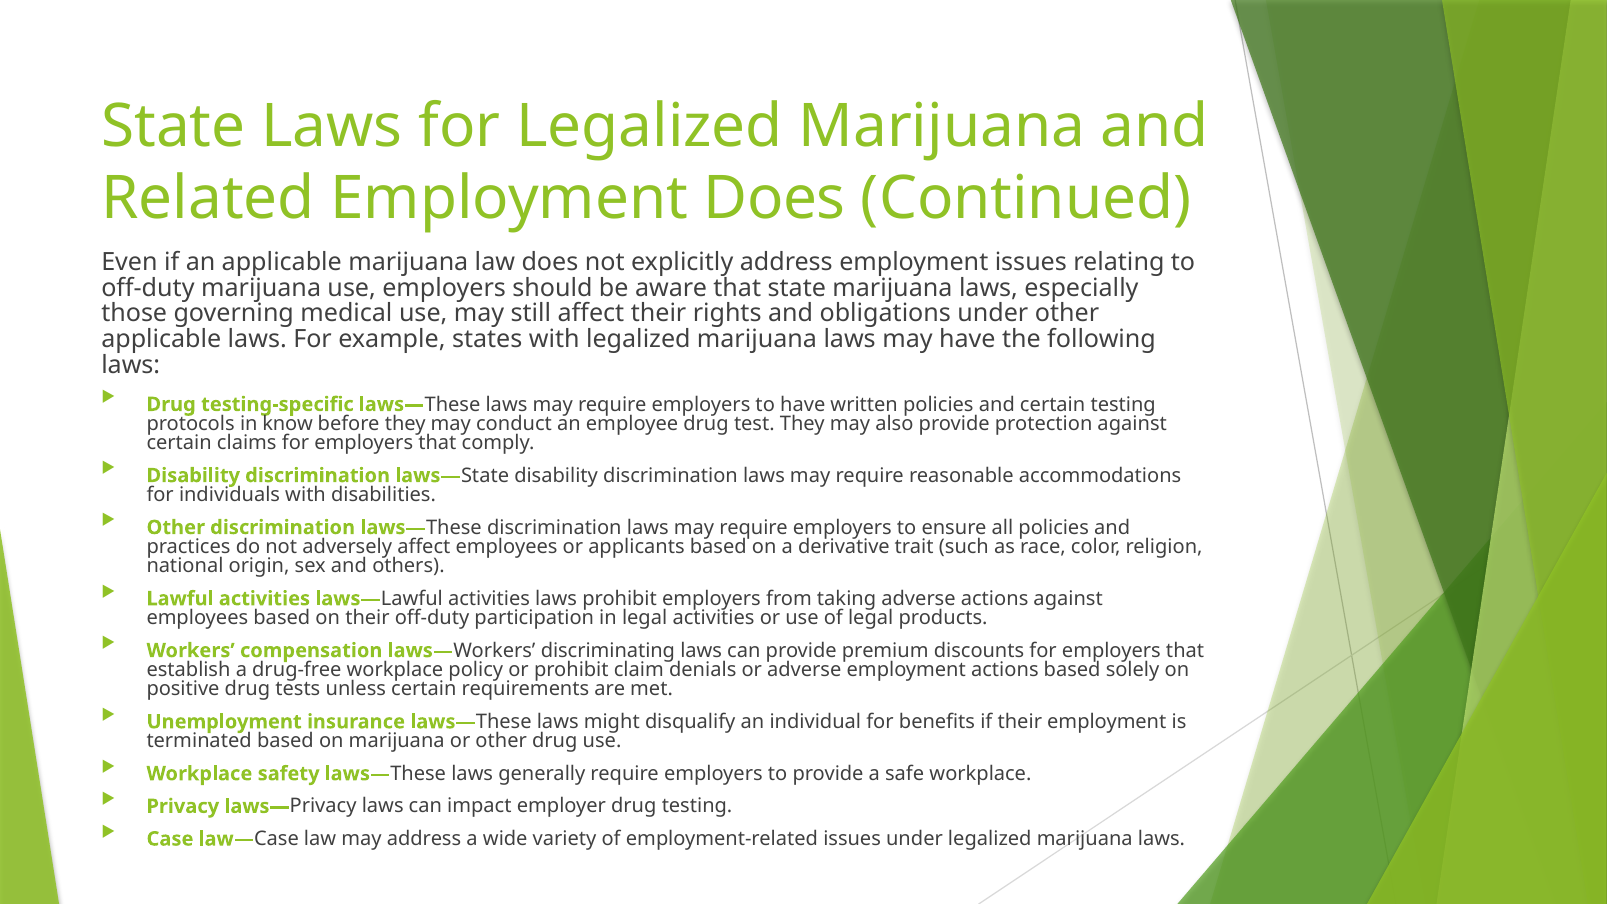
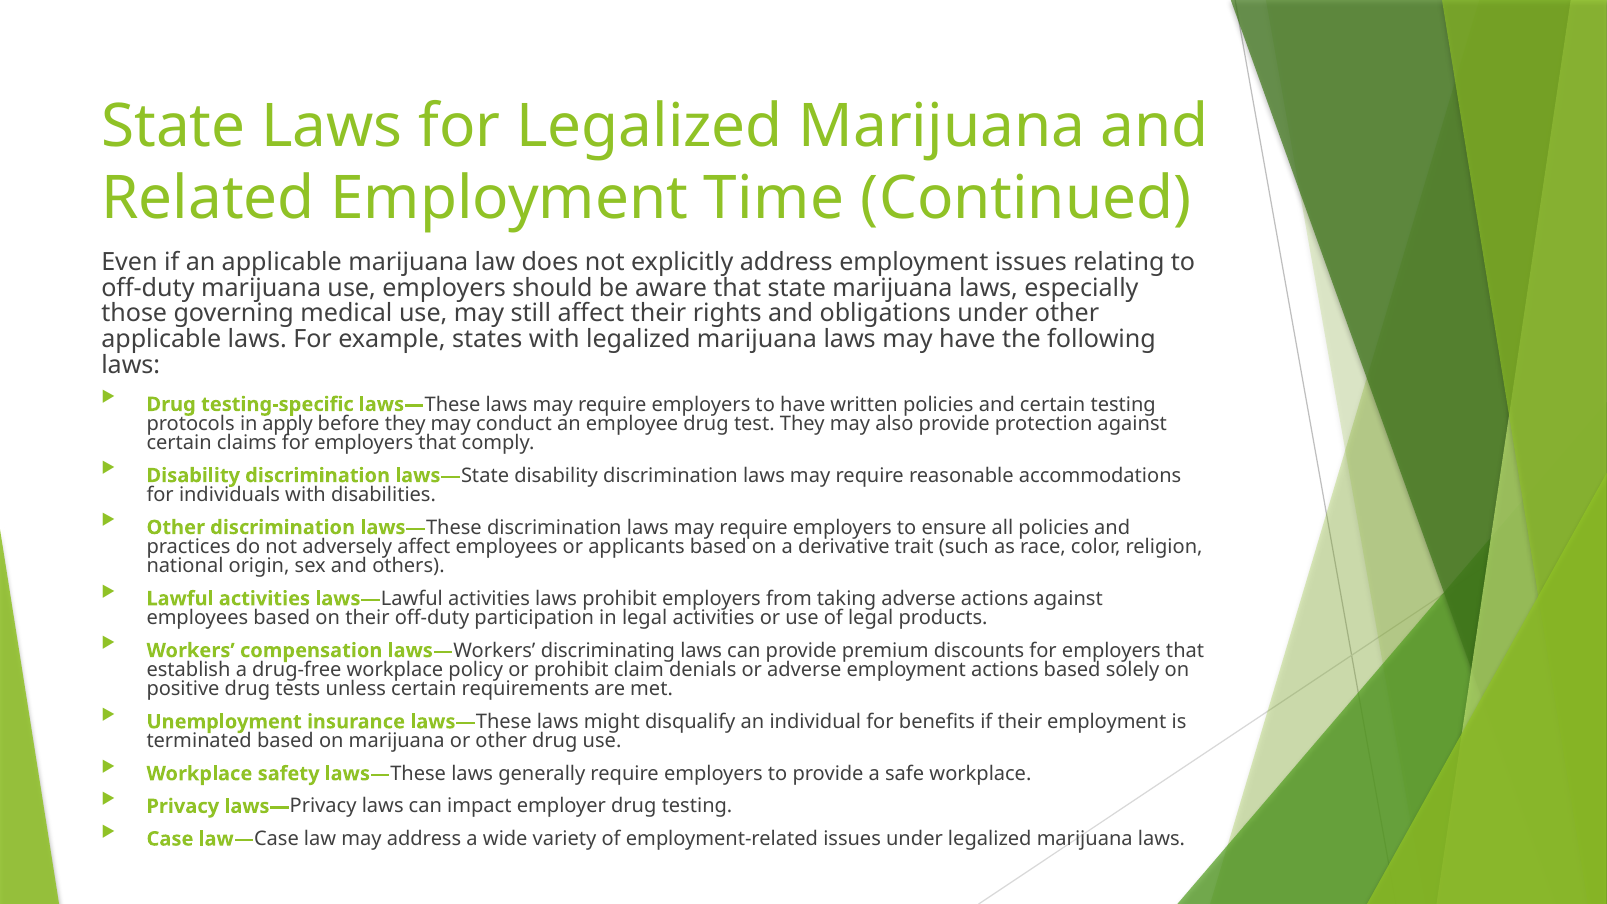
Employment Does: Does -> Time (774, 199)
know: know -> apply (288, 424)
